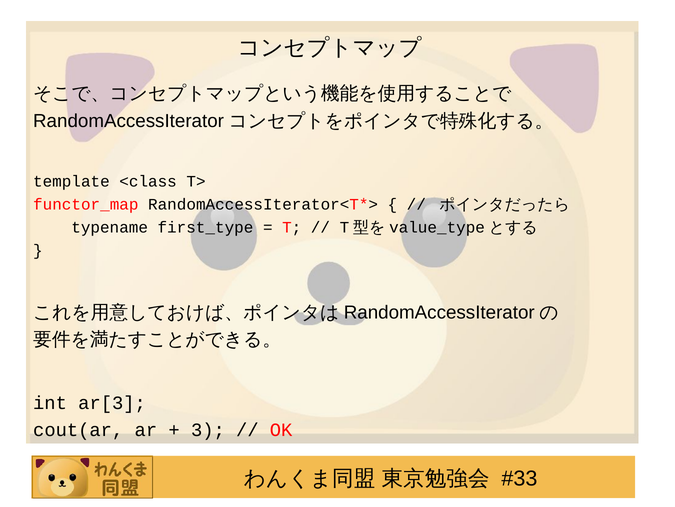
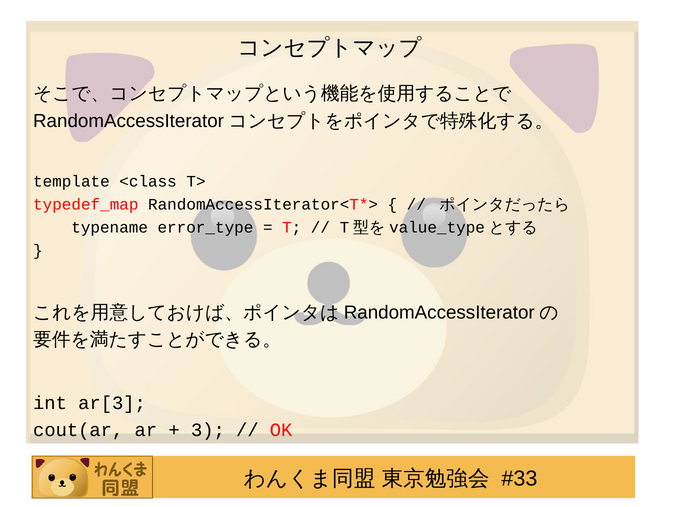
functor_map: functor_map -> typedef_map (86, 204)
first_type: first_type -> error_type (205, 227)
